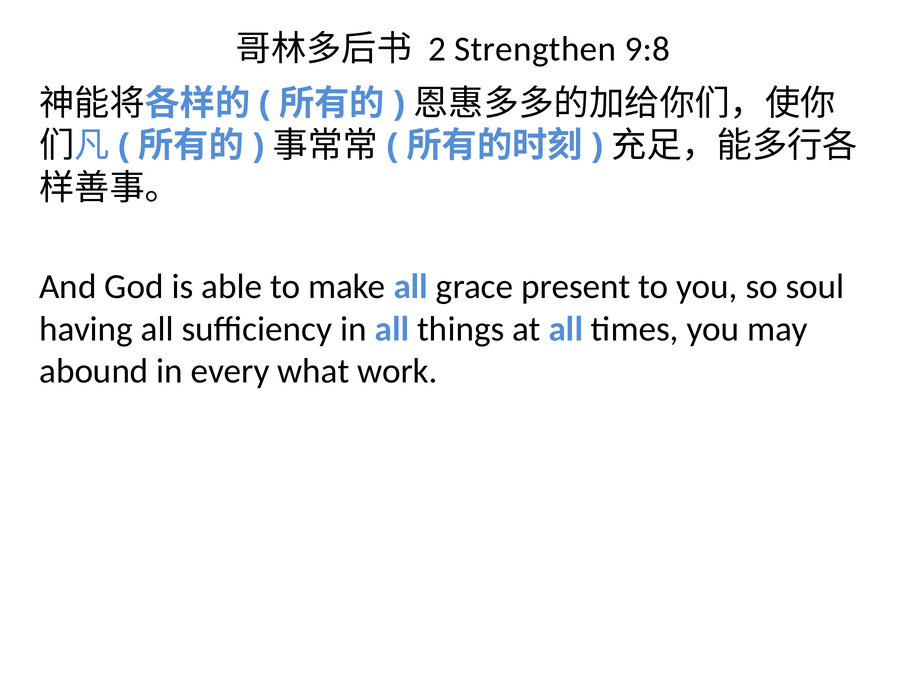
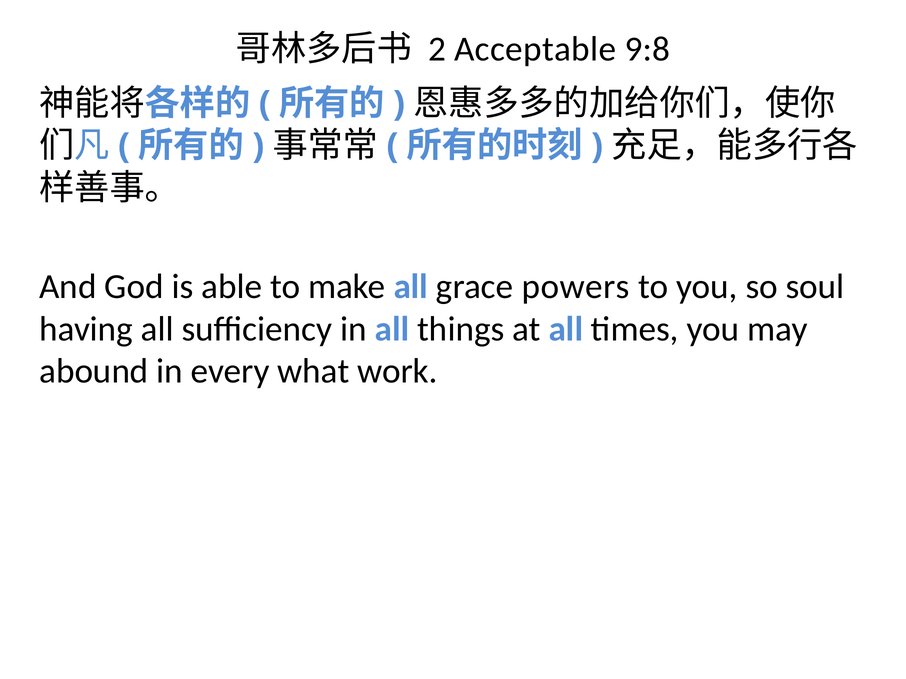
Strengthen: Strengthen -> Acceptable (535, 49)
present: present -> powers (576, 287)
